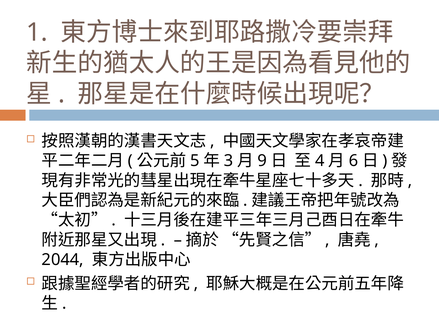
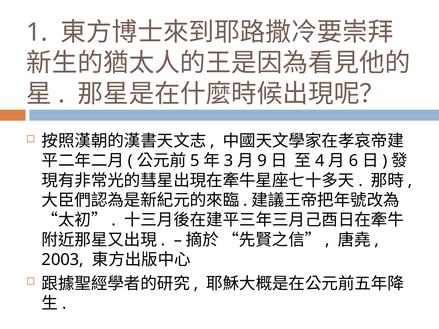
2044: 2044 -> 2003 (63, 260)
